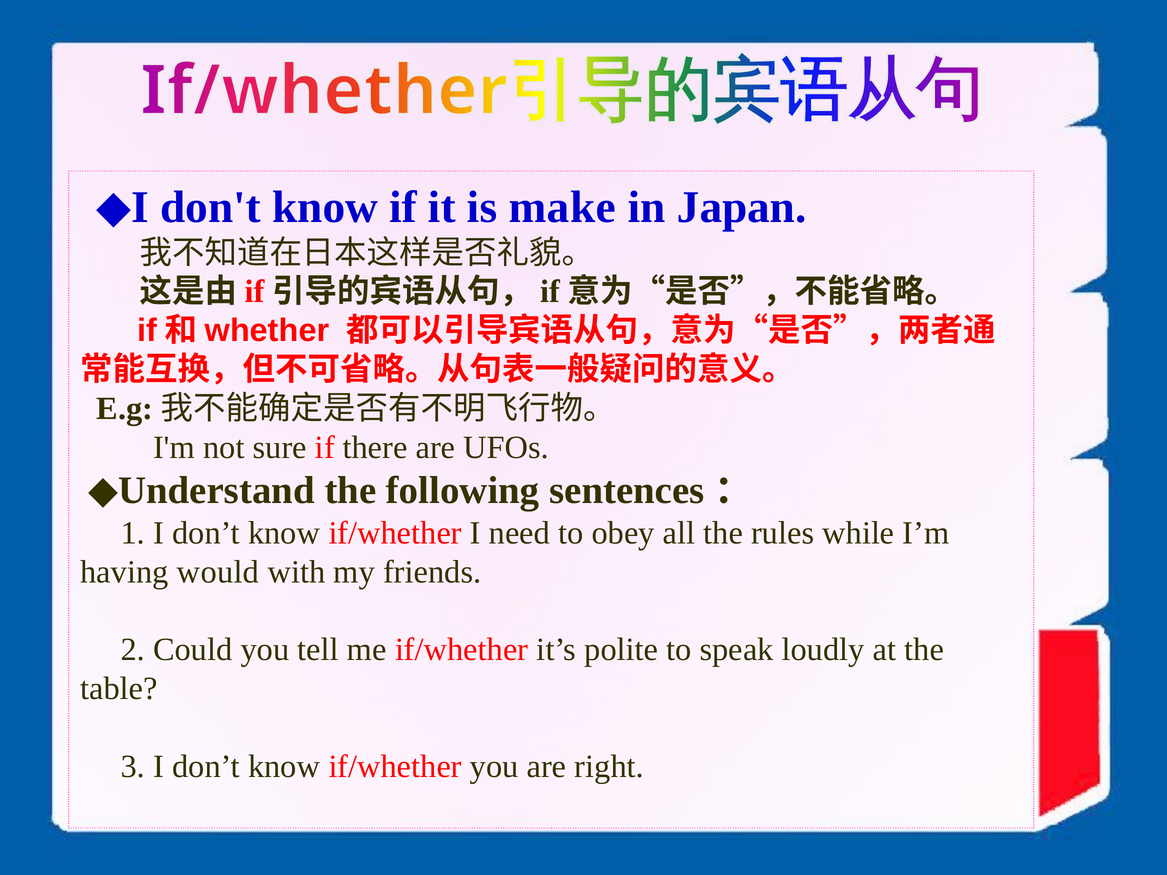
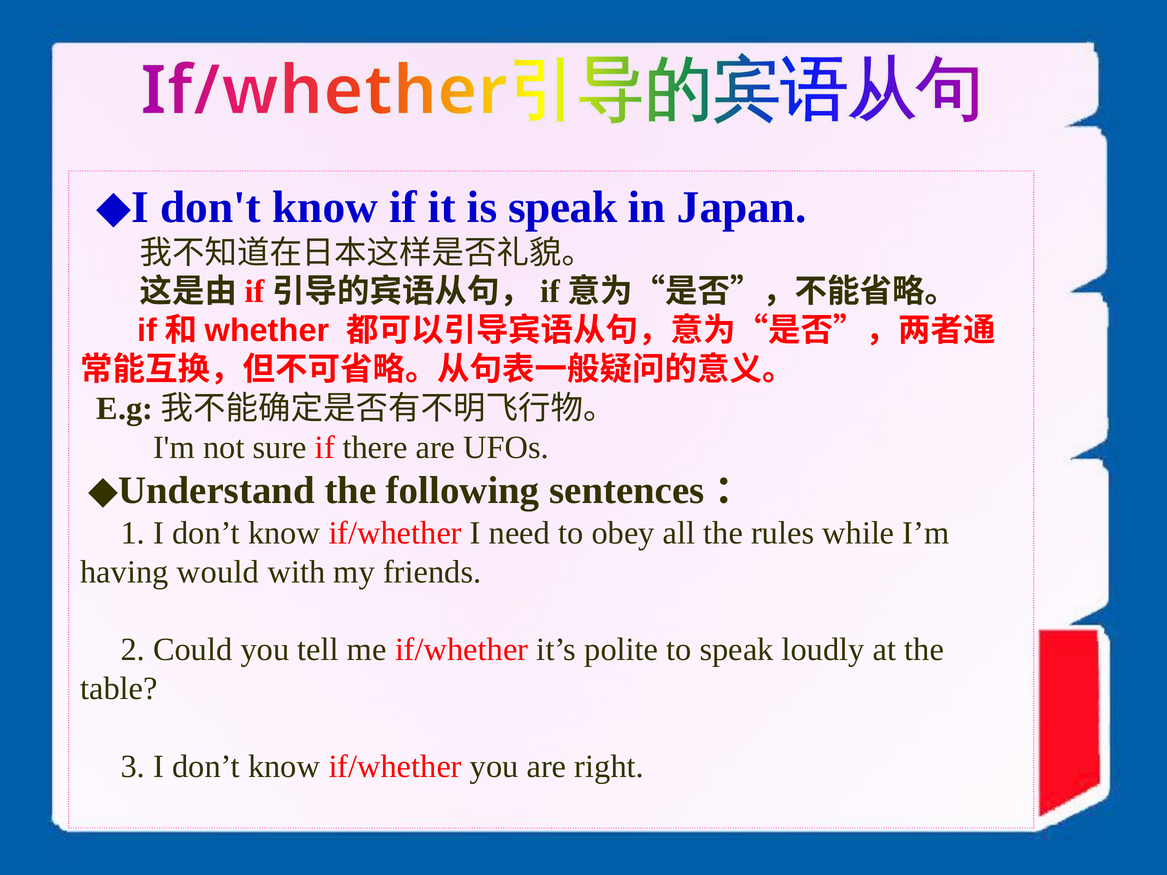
is make: make -> speak (563, 207)
